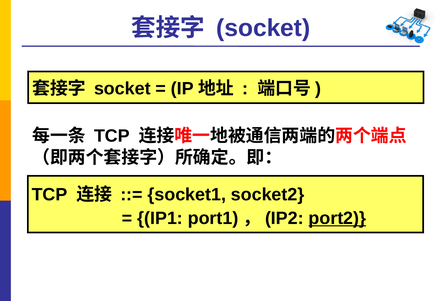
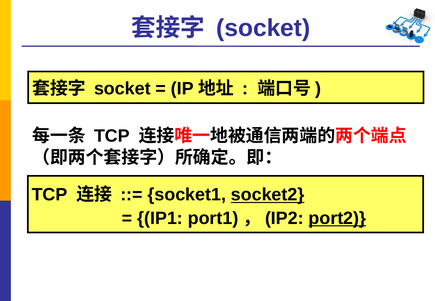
socket2 underline: none -> present (268, 195)
